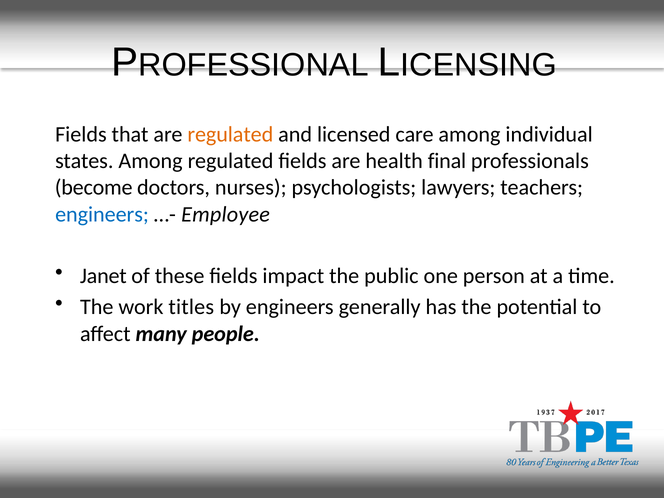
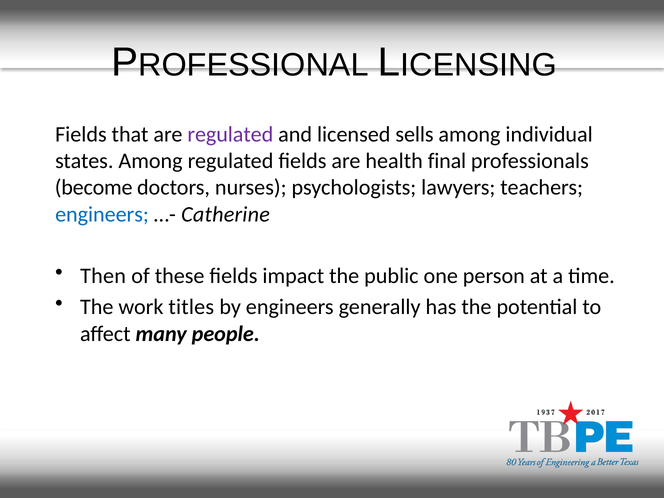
regulated colour: orange -> purple (230, 135)
care: care -> sells (414, 135)
Employee: Employee -> Catherine (225, 214)
Janet: Janet -> Then (103, 276)
